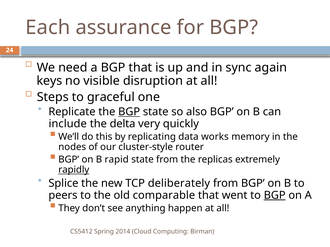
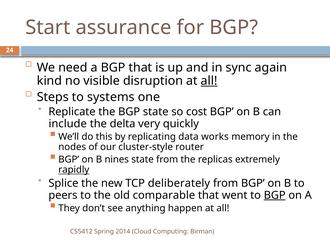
Each: Each -> Start (48, 28)
keys: keys -> kind (49, 81)
all underline: none -> present (209, 81)
graceful: graceful -> systems (111, 97)
BGP underline: present -> none (129, 112)
also: also -> cost (197, 112)
rapid: rapid -> nines (117, 160)
